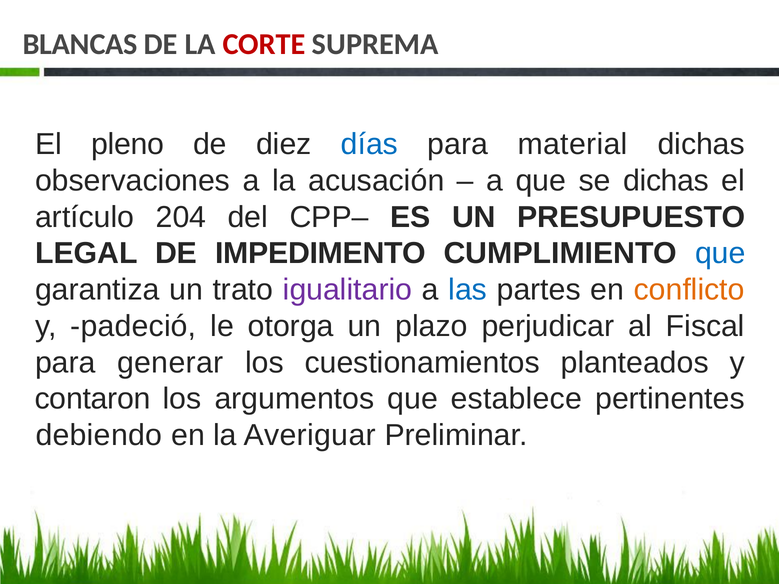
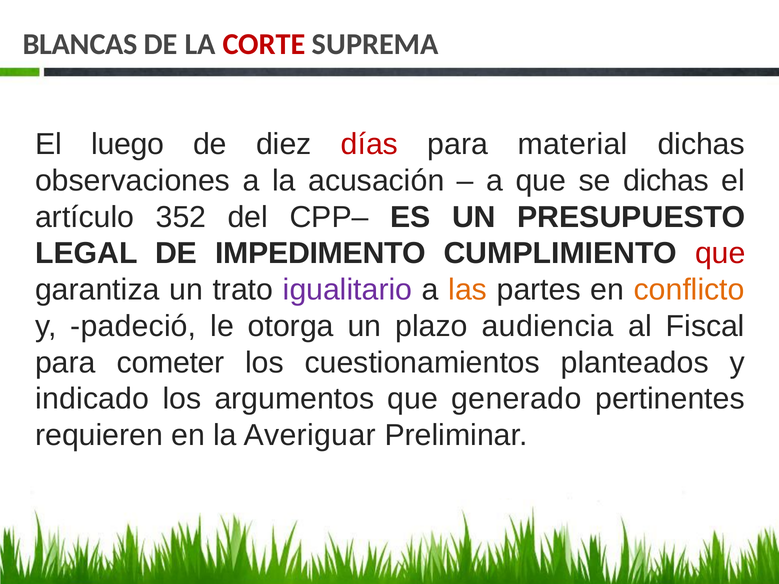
pleno: pleno -> luego (128, 144)
días colour: blue -> red (370, 144)
204: 204 -> 352 (181, 217)
que colour: blue -> red (720, 254)
las colour: blue -> orange (468, 290)
perjudicar: perjudicar -> audiencia (548, 326)
generar: generar -> cometer (171, 363)
contaron: contaron -> indicado (92, 399)
establece: establece -> generado (516, 399)
debiendo: debiendo -> requieren (99, 435)
